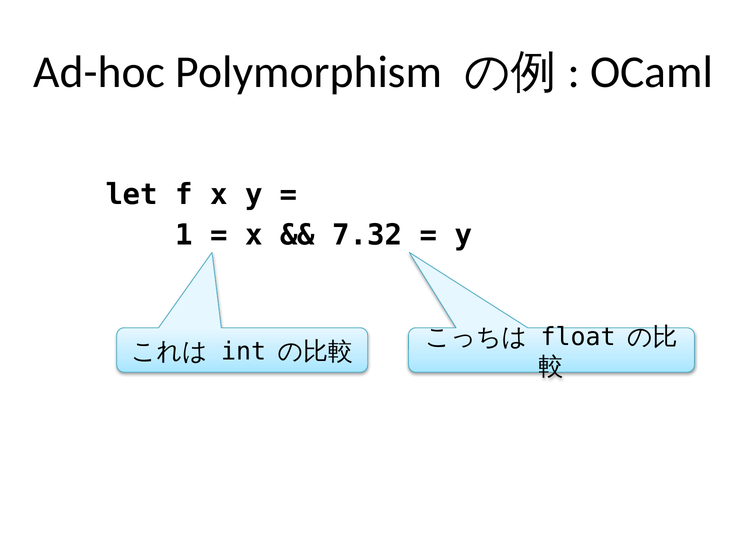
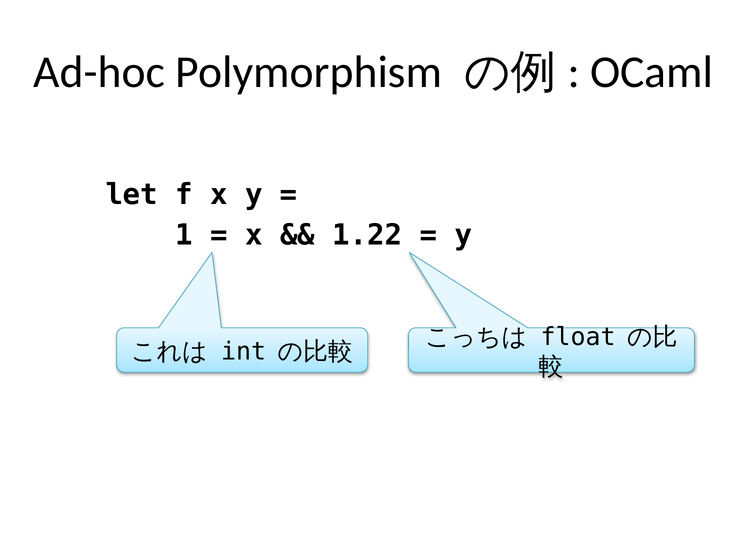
7.32: 7.32 -> 1.22 (367, 235)
